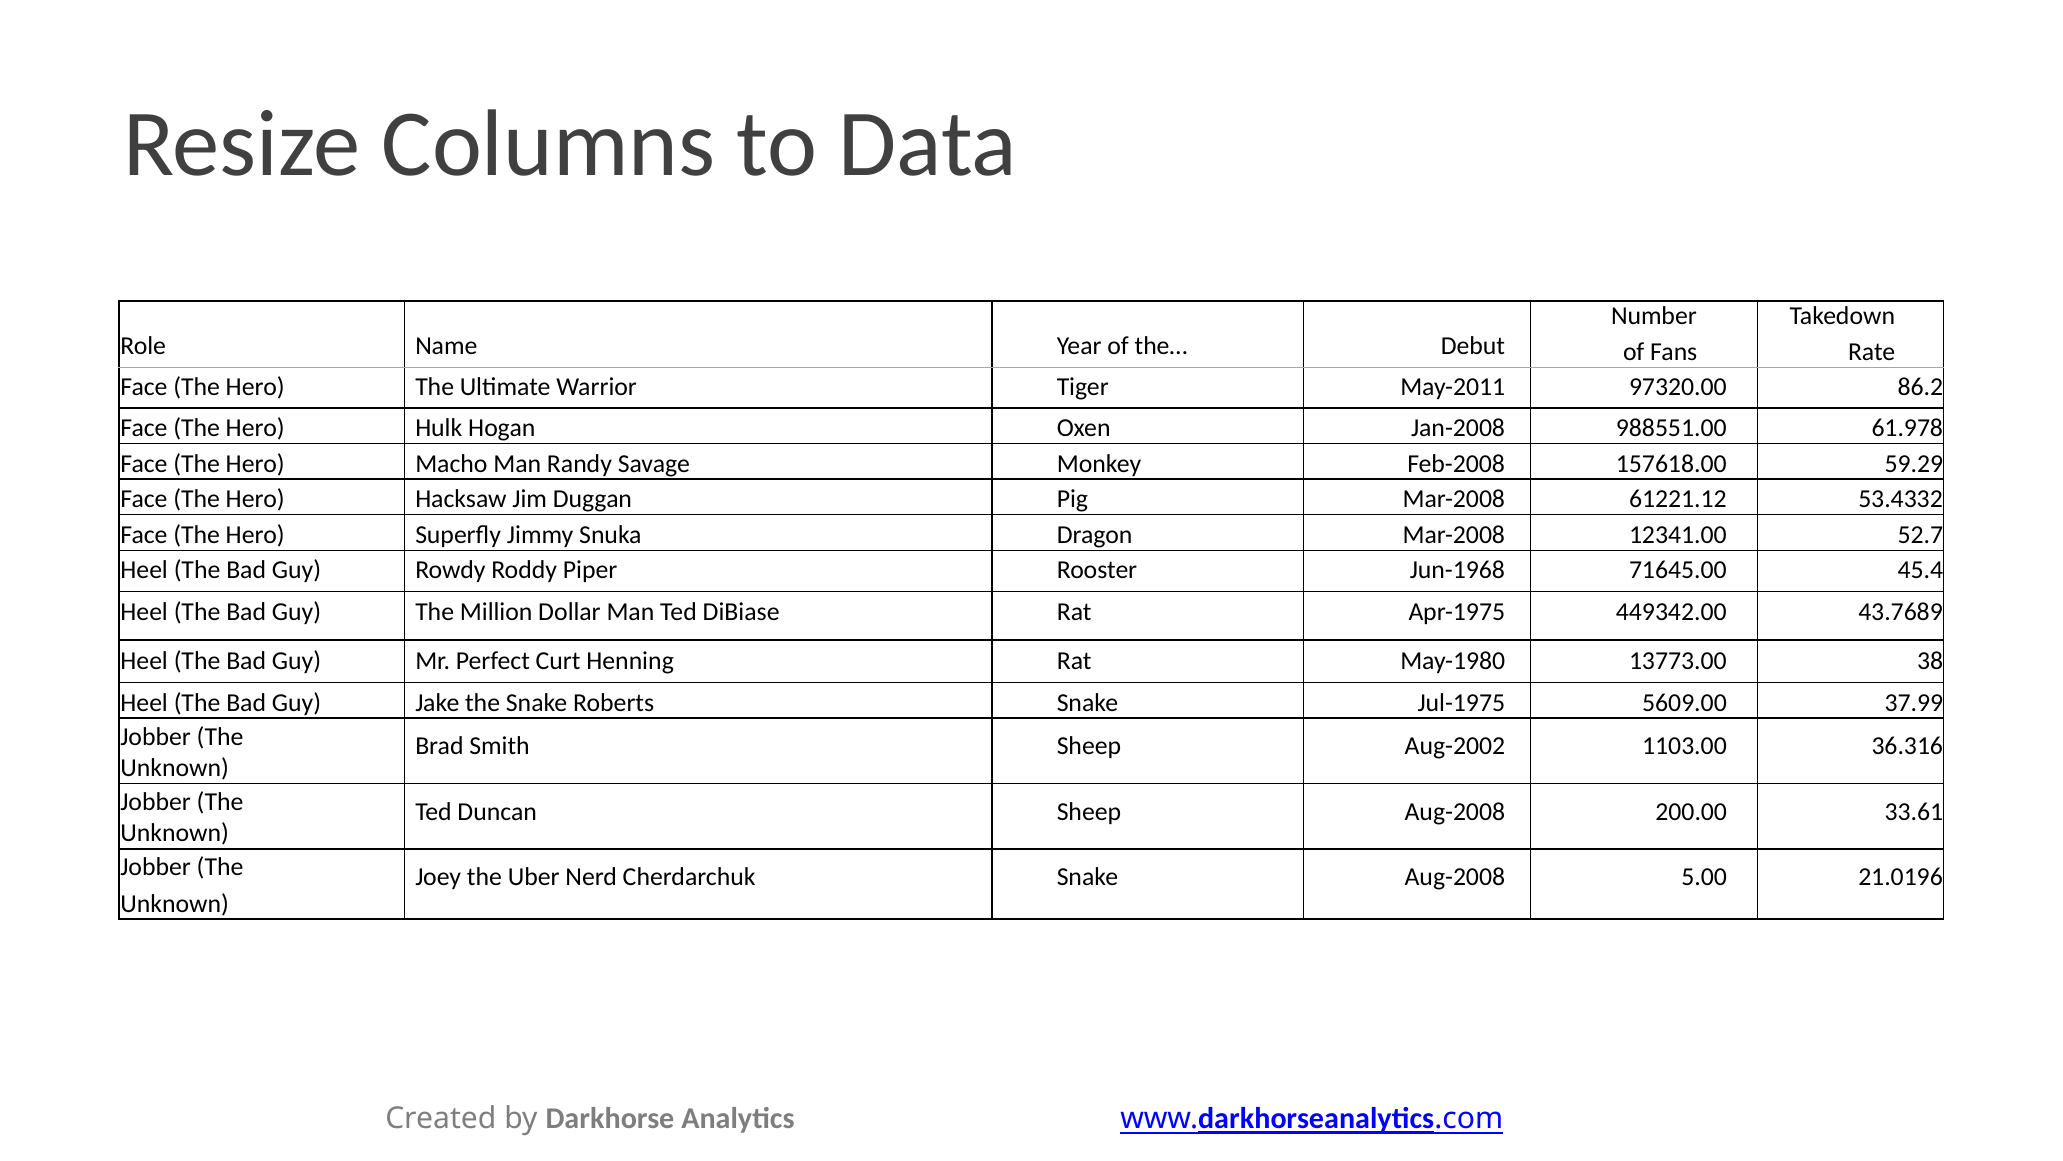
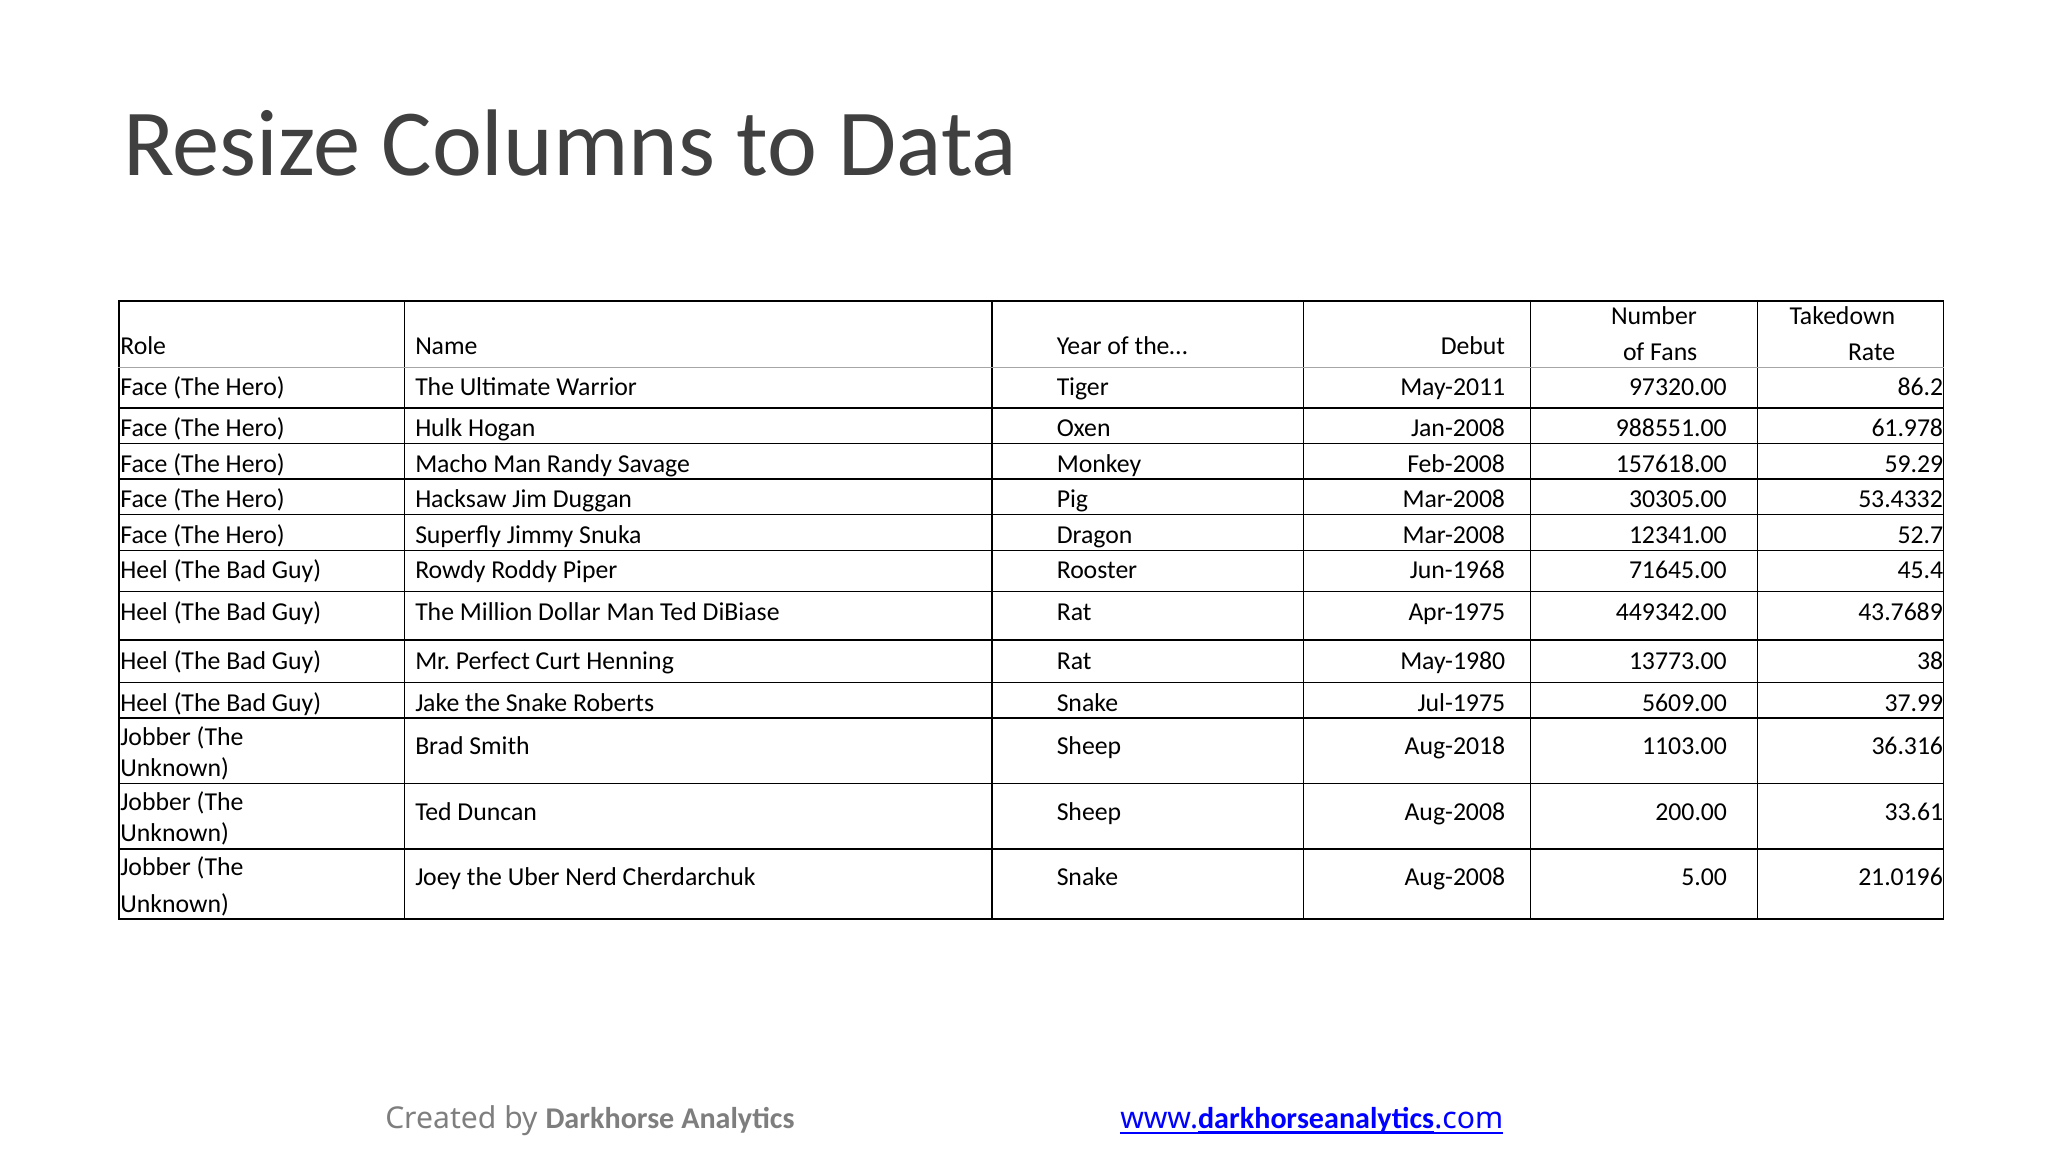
61221.12: 61221.12 -> 30305.00 (1678, 499)
Aug-2002: Aug-2002 -> Aug-2018 (1455, 746)
